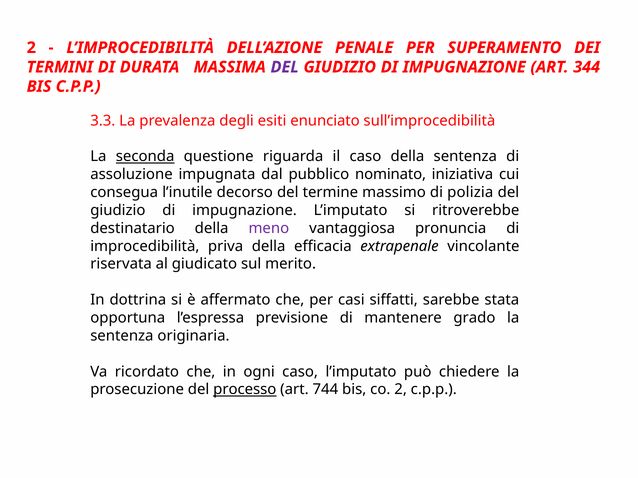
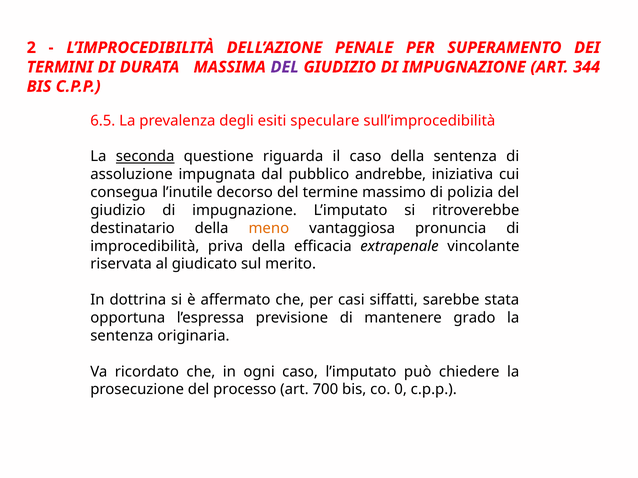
3.3: 3.3 -> 6.5 (103, 121)
enunciato: enunciato -> speculare (325, 121)
nominato: nominato -> andrebbe (391, 175)
meno colour: purple -> orange (269, 228)
processo underline: present -> none (245, 390)
744: 744 -> 700 (325, 390)
co 2: 2 -> 0 (401, 390)
